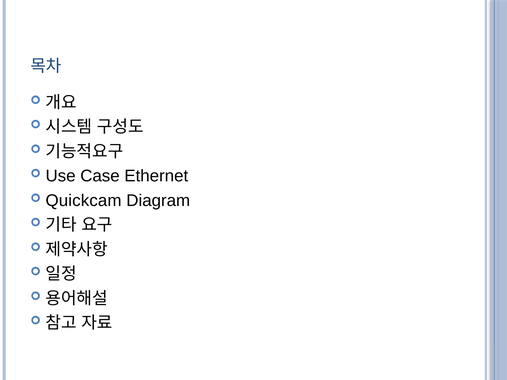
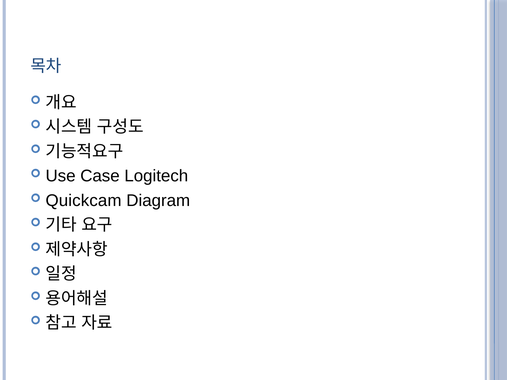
Ethernet: Ethernet -> Logitech (156, 176)
